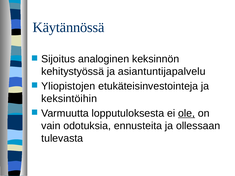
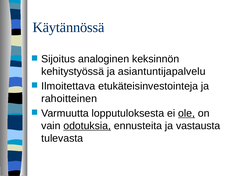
Yliopistojen: Yliopistojen -> Ilmoitettava (68, 86)
keksintöihin: keksintöihin -> rahoitteinen (69, 99)
odotuksia underline: none -> present (87, 126)
ollessaan: ollessaan -> vastausta (198, 126)
